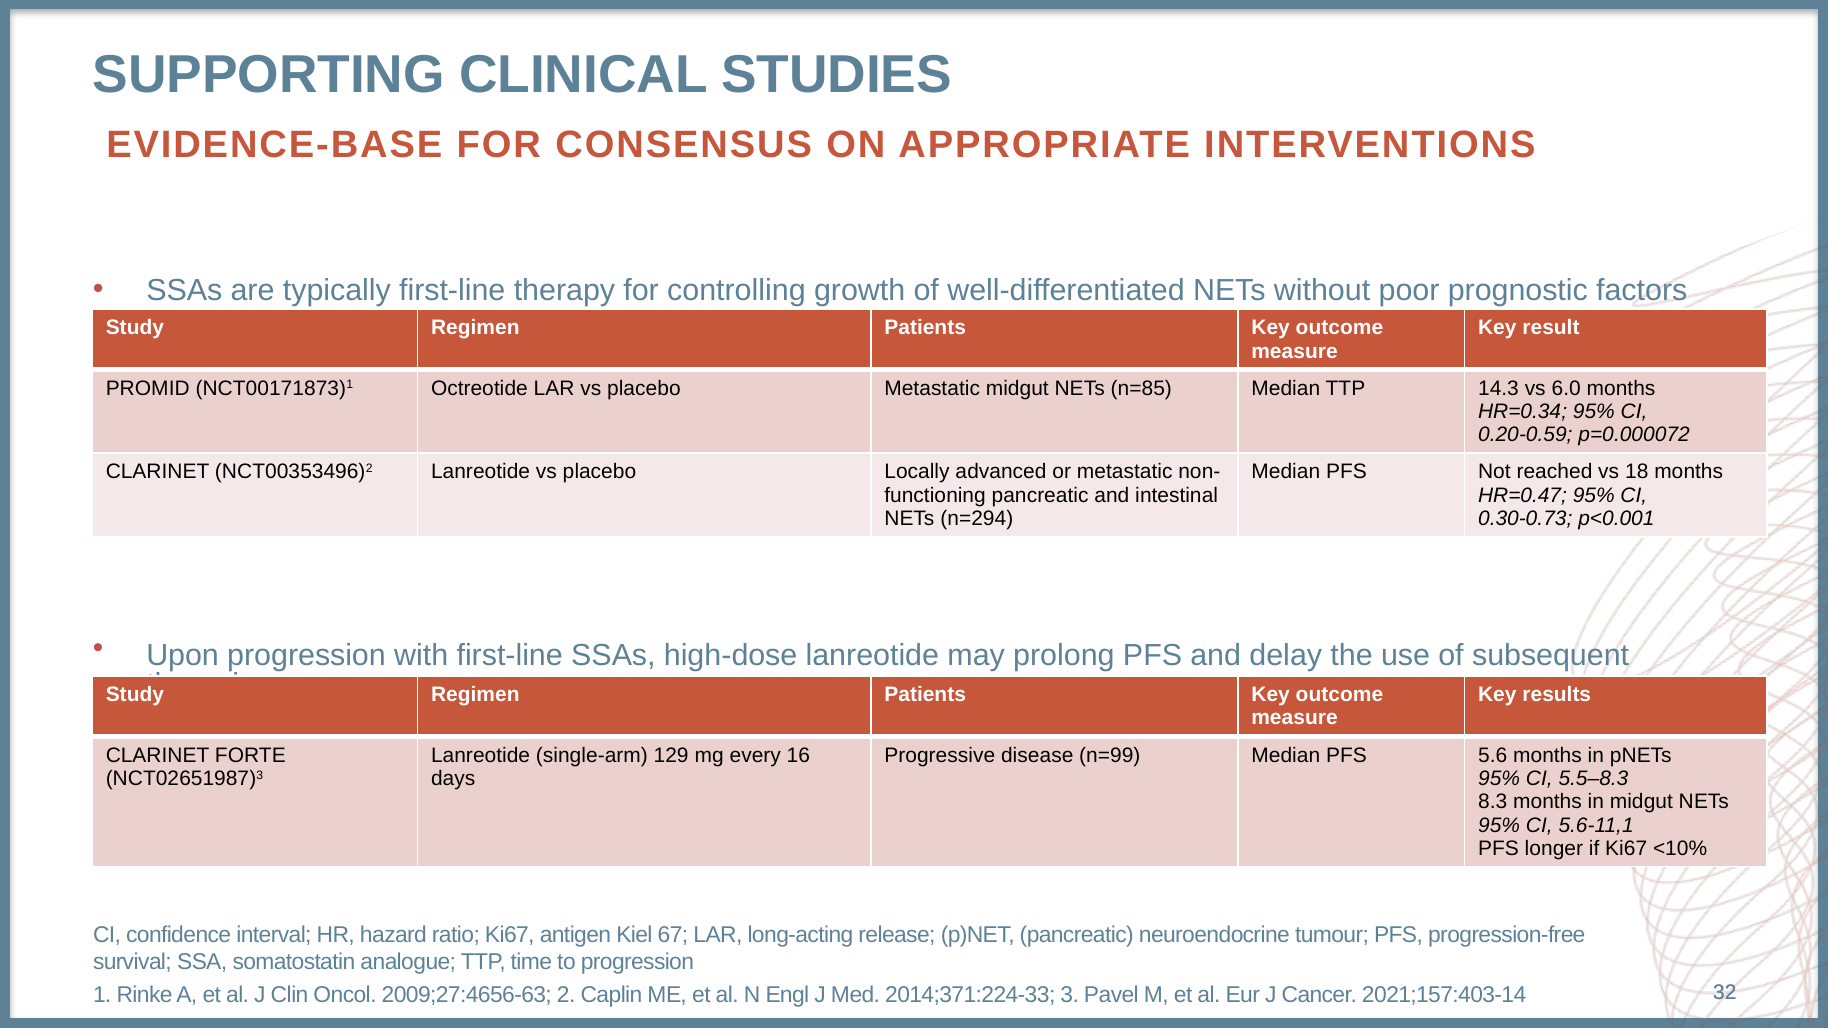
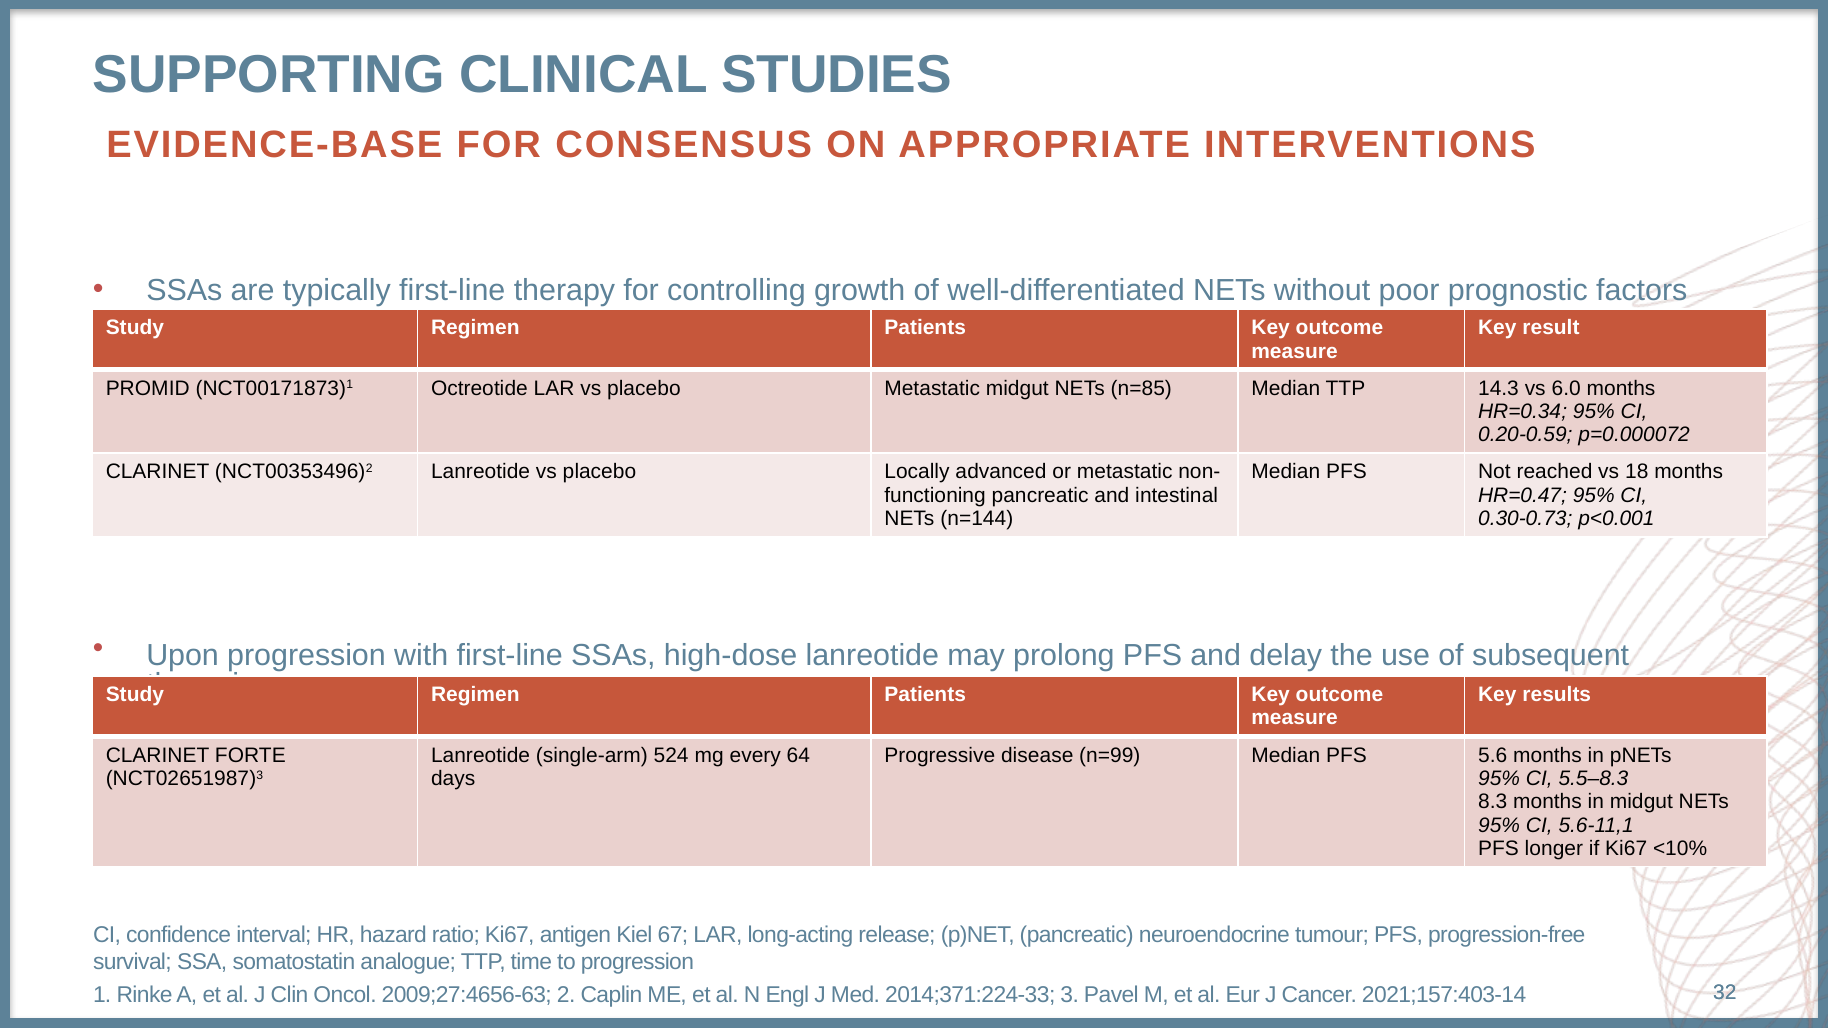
n=294: n=294 -> n=144 (977, 519)
129: 129 -> 524 (671, 755)
16: 16 -> 64 (798, 755)
